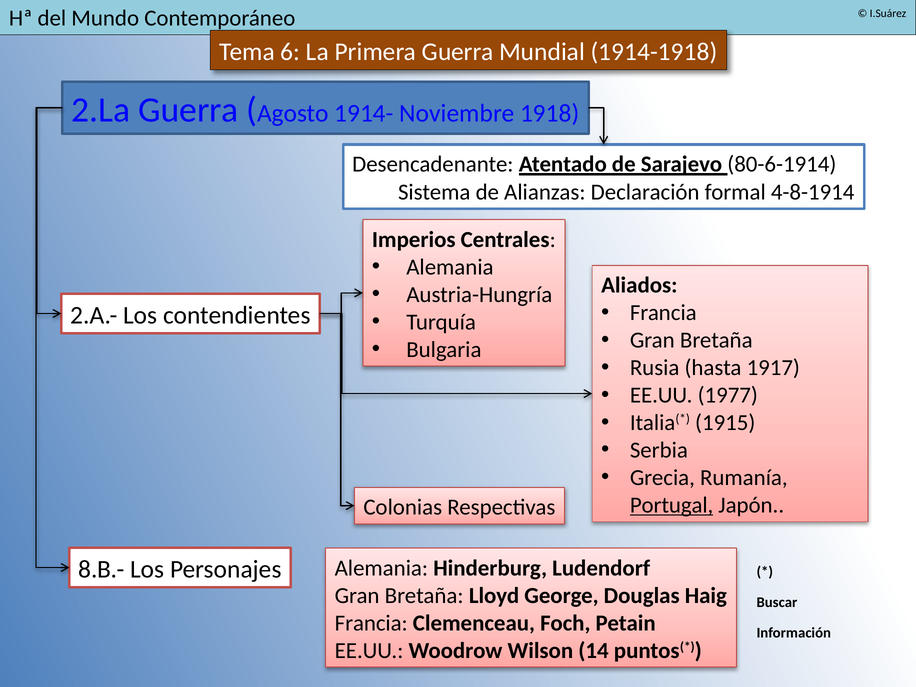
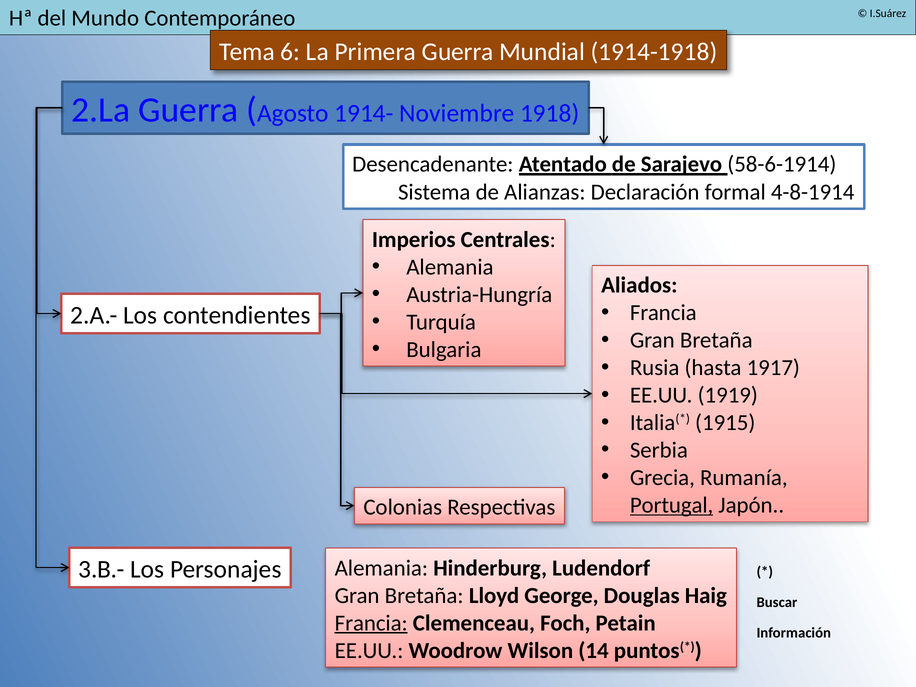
80-6-1914: 80-6-1914 -> 58-6-1914 (782, 164)
1977: 1977 -> 1919 (728, 395)
8.B.-: 8.B.- -> 3.B.- (102, 569)
Francia underline: none -> present (371, 623)
